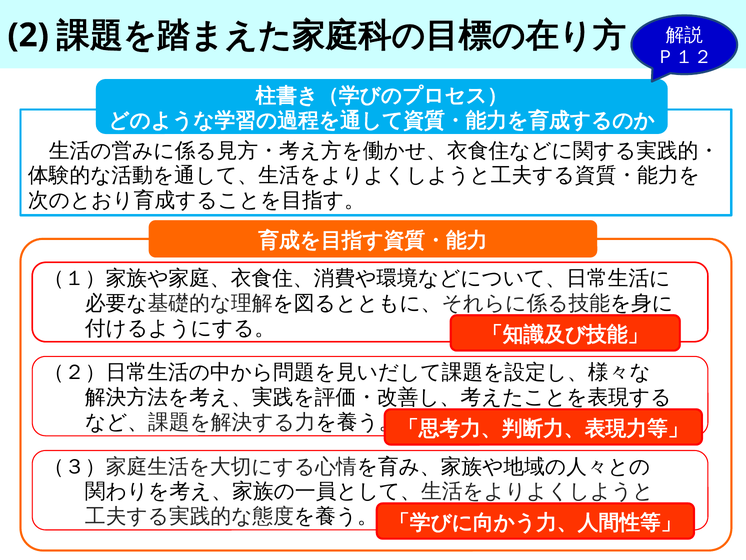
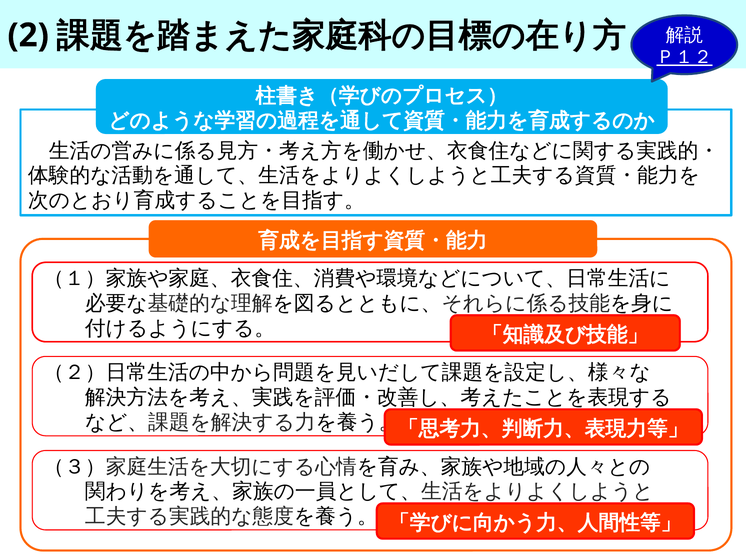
Ｐ１２ underline: none -> present (684, 57)
